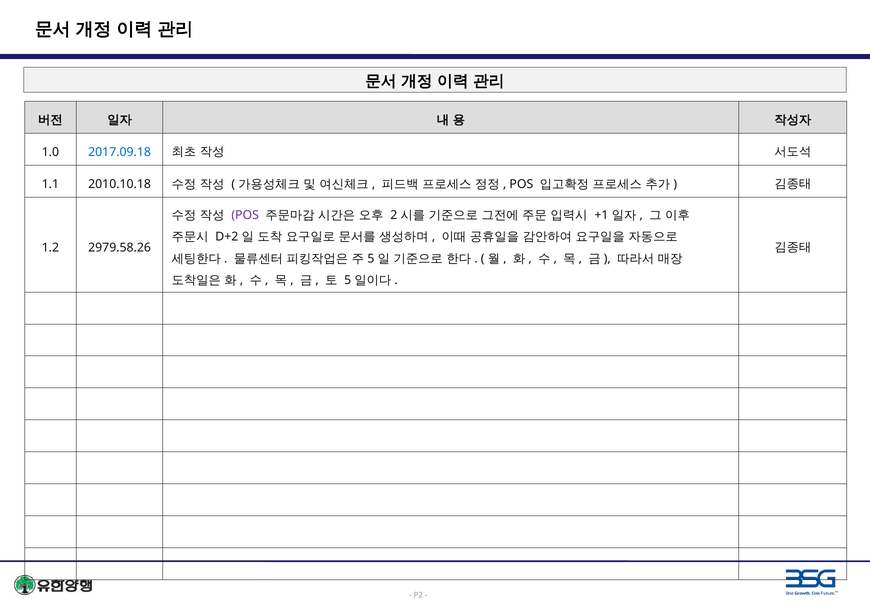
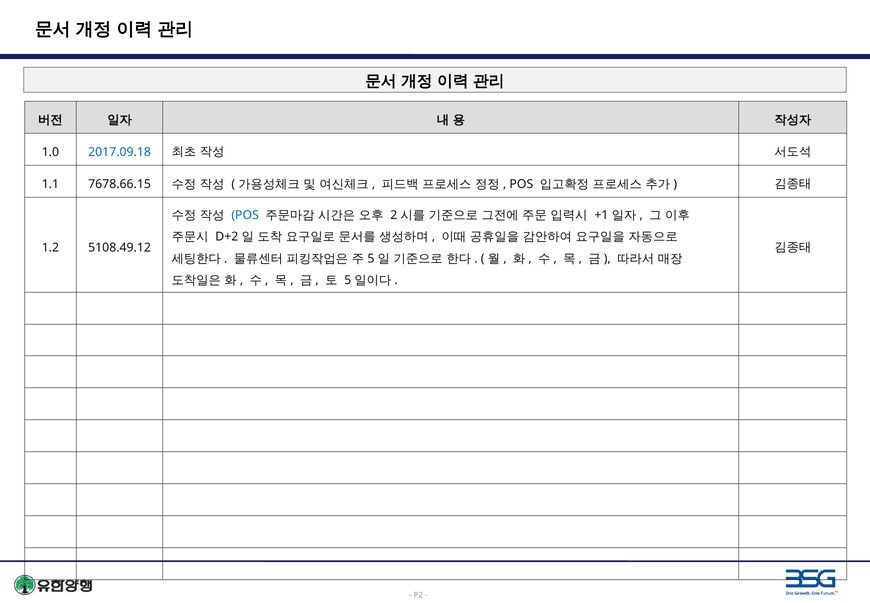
2010.10.18: 2010.10.18 -> 7678.66.15 (120, 184)
POS colour: purple -> blue (245, 215)
2979.58.26: 2979.58.26 -> 5108.49.12 (120, 248)
